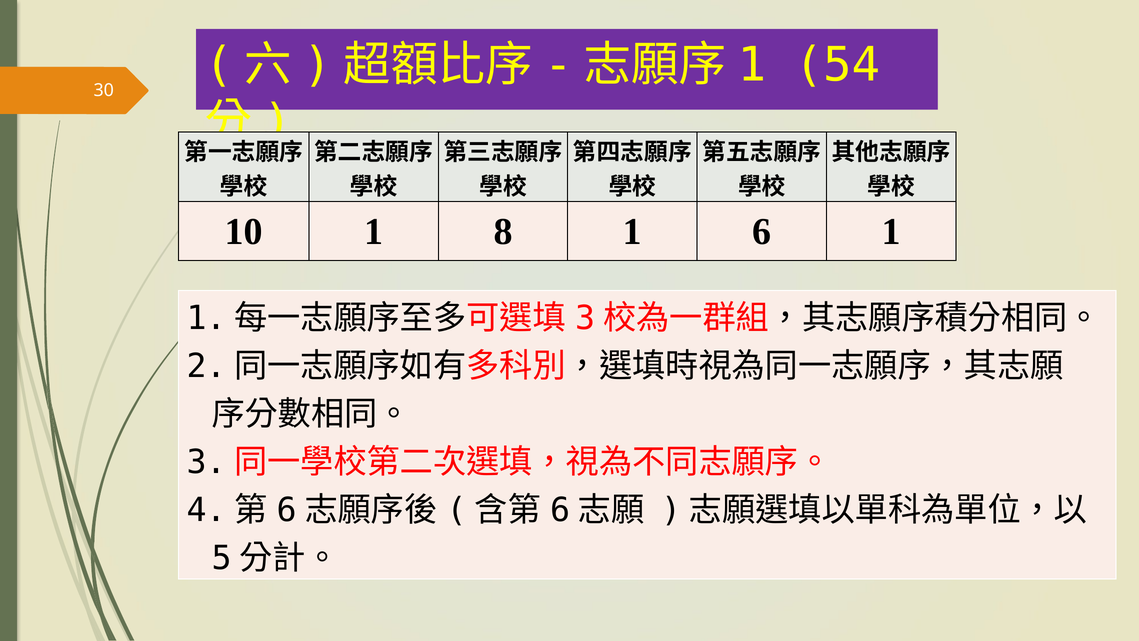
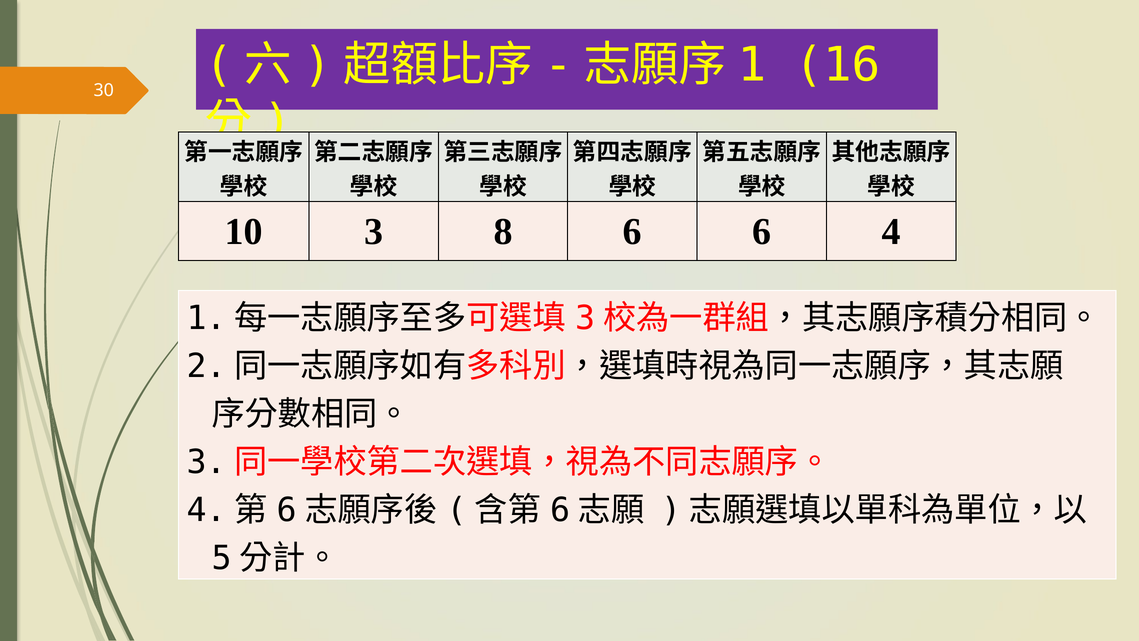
54: 54 -> 16 (837, 65)
10 1: 1 -> 3 (374, 231)
8 1: 1 -> 6 (632, 231)
6 1: 1 -> 4 (891, 231)
